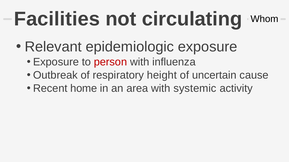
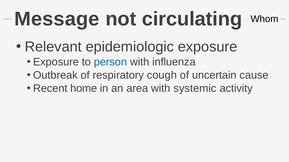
Facilities: Facilities -> Message (57, 19)
person colour: red -> blue (110, 62)
height: height -> cough (162, 75)
